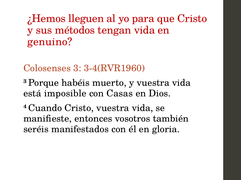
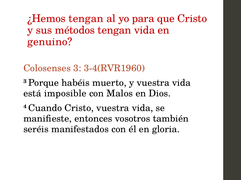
¿Hemos lleguen: lleguen -> tengan (86, 19)
Casas: Casas -> Malos (120, 94)
